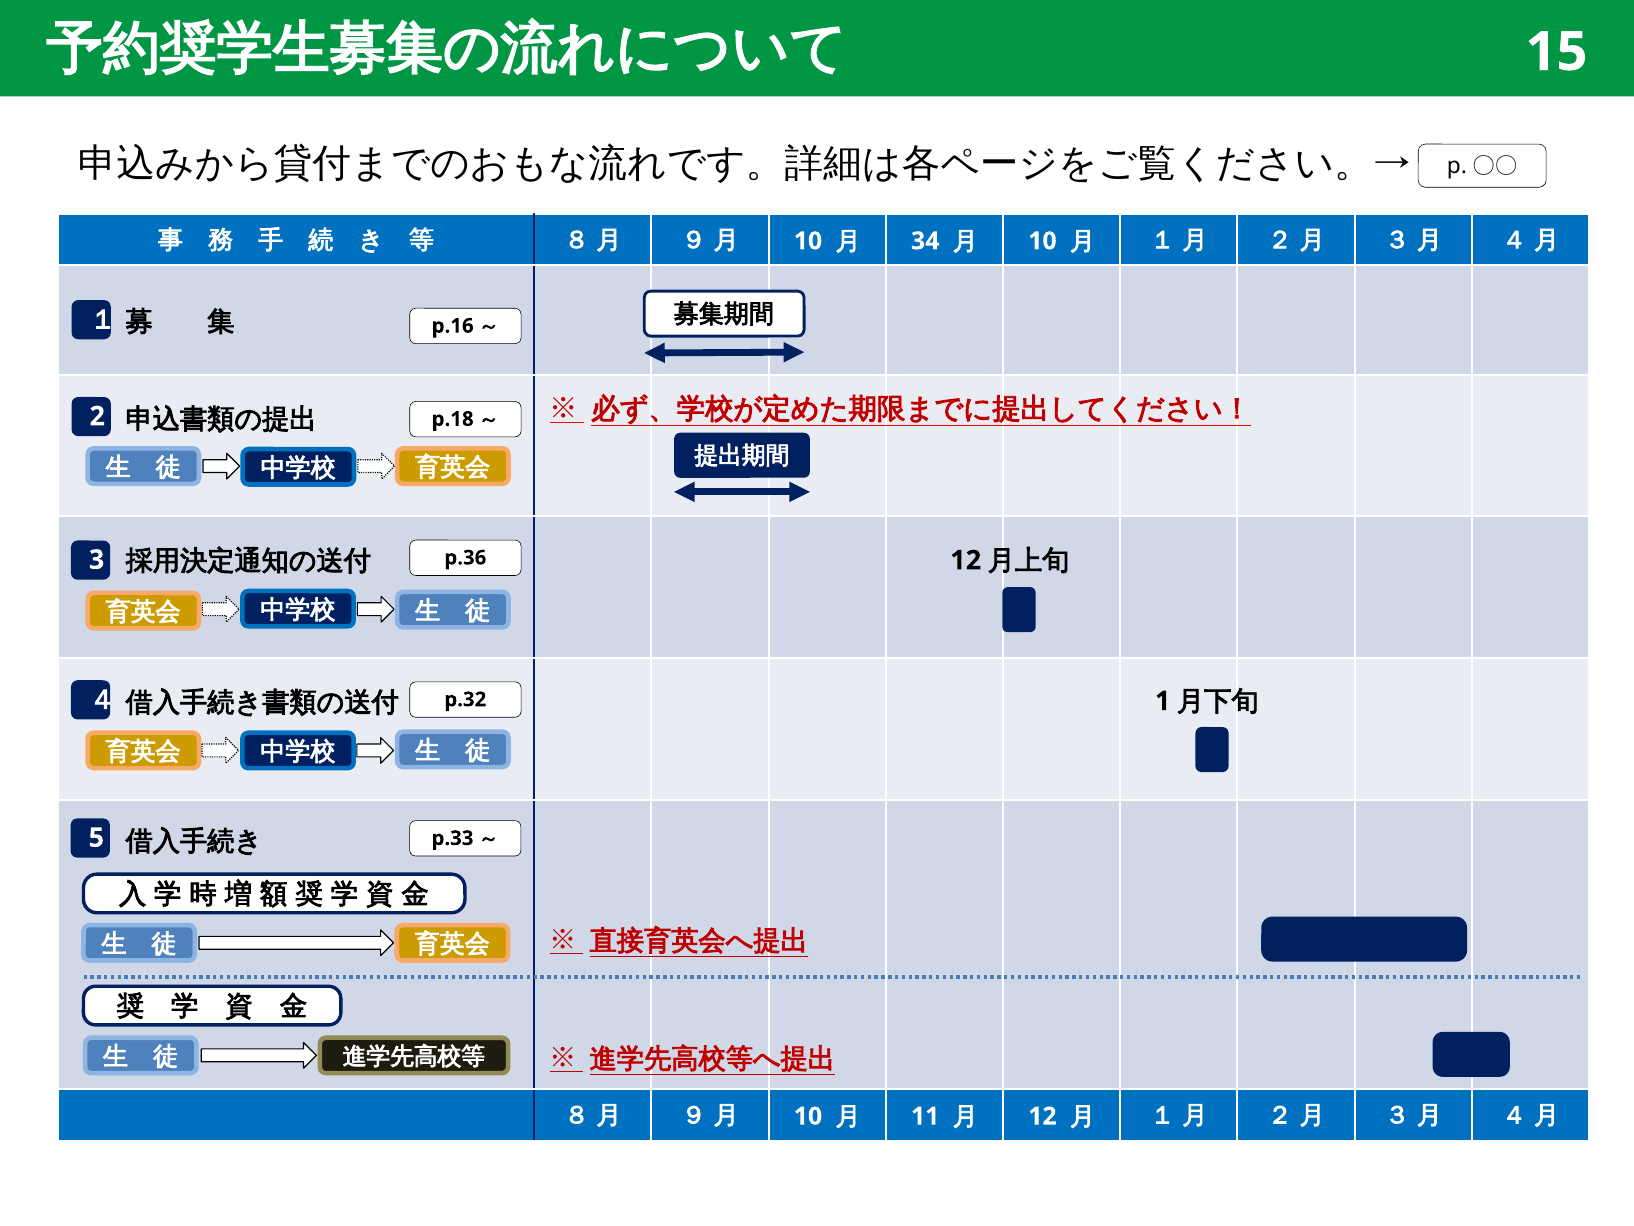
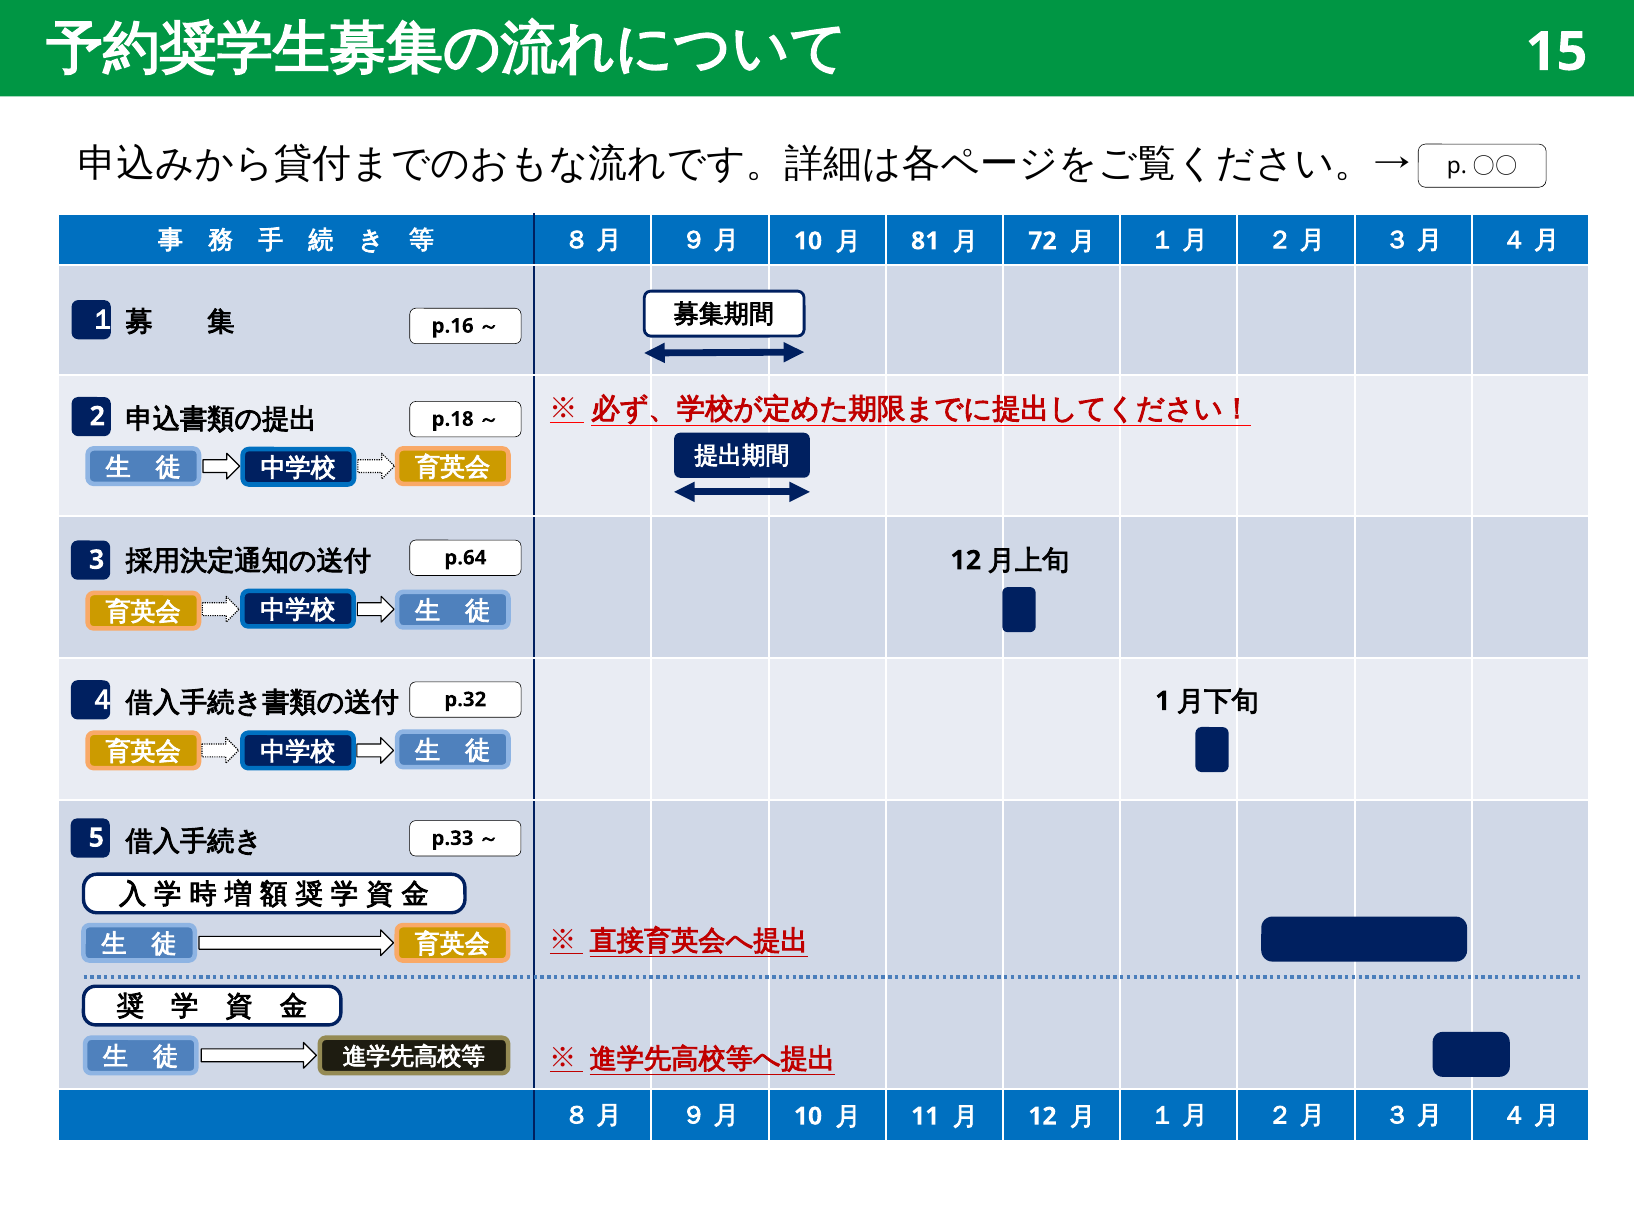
34: 34 -> 81 (925, 241)
10: 10 -> 72 (1042, 241)
p.36: p.36 -> p.64 (465, 557)
